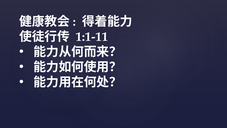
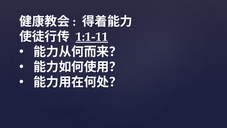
1:1-11 underline: none -> present (92, 37)
